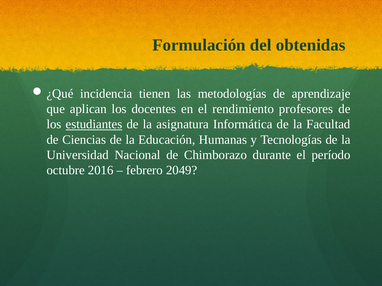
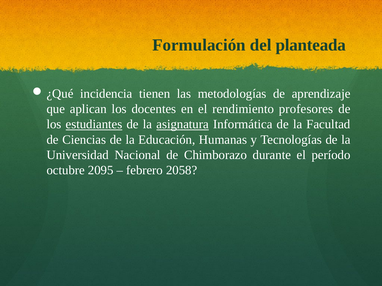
obtenidas: obtenidas -> planteada (311, 45)
asignatura underline: none -> present (183, 125)
2016: 2016 -> 2095 (101, 170)
2049: 2049 -> 2058 (182, 170)
